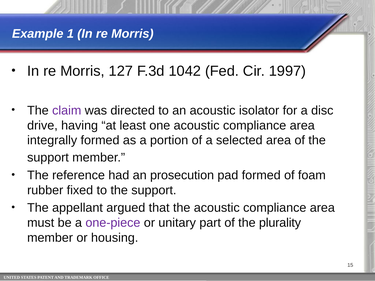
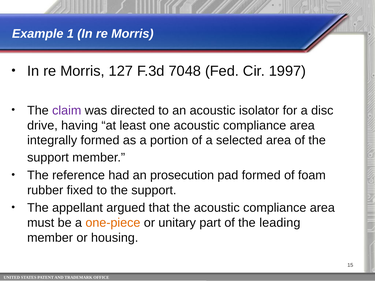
1042: 1042 -> 7048 (185, 71)
one-piece colour: purple -> orange (113, 223)
plurality: plurality -> leading (280, 223)
